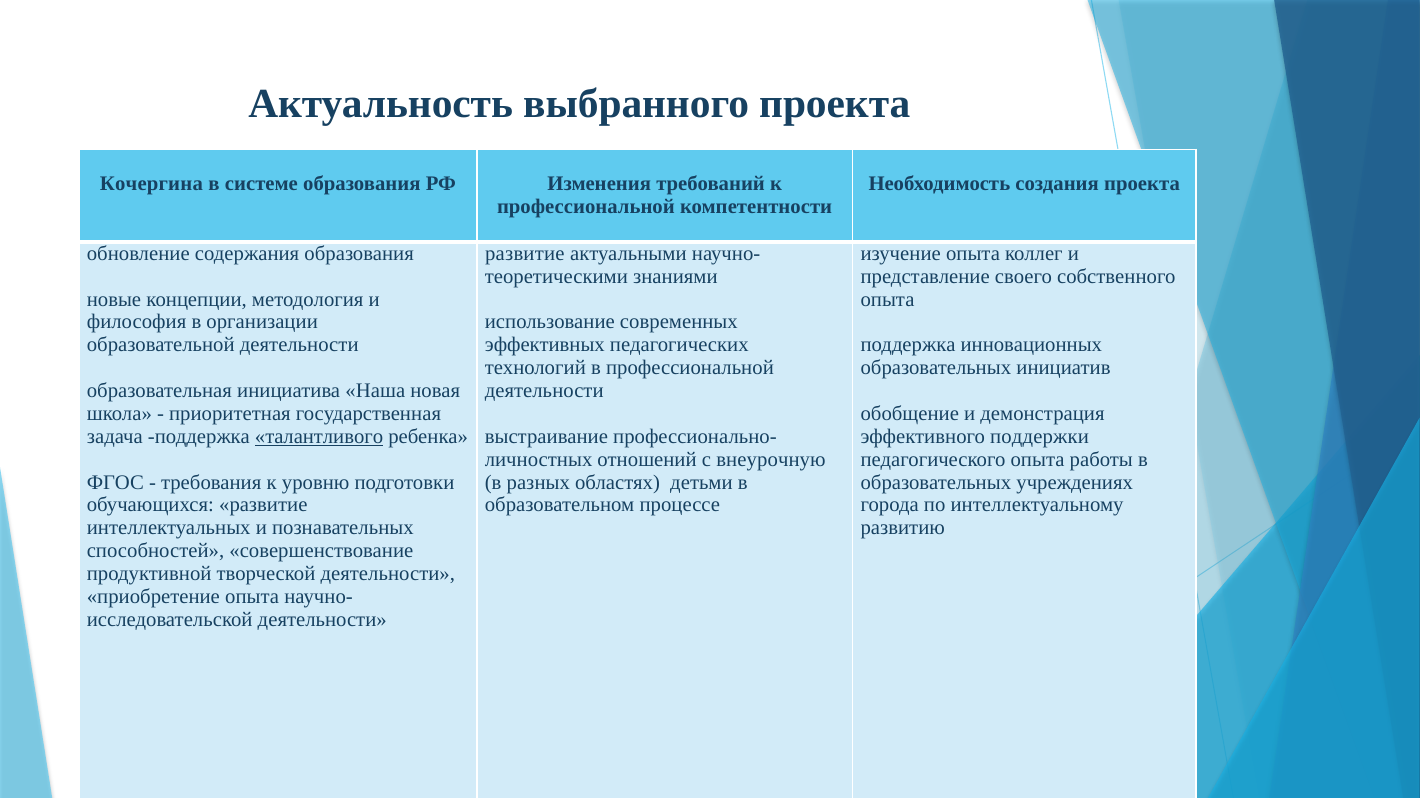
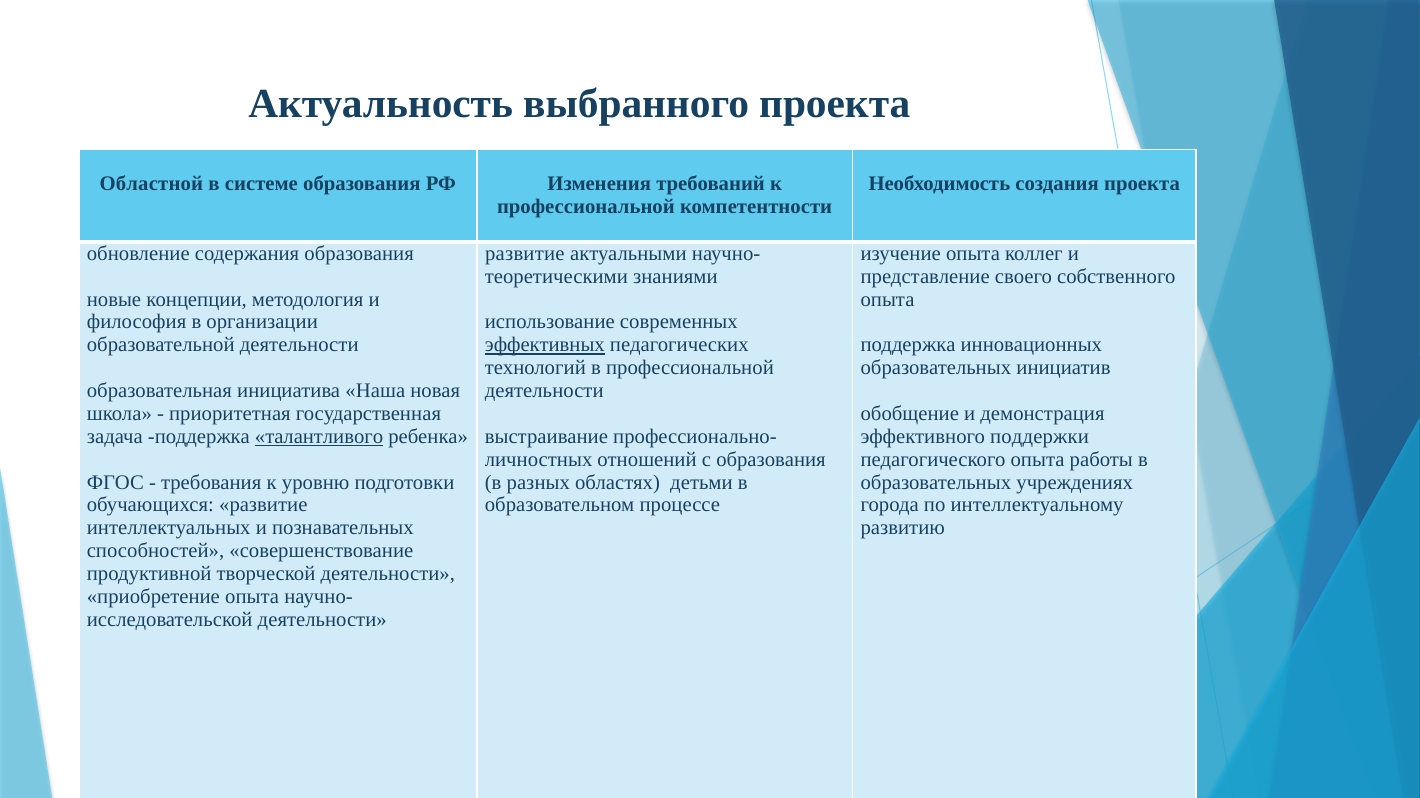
Кочергина: Кочергина -> Областной (151, 184)
эффективных underline: none -> present (545, 345)
с внеурочную: внеурочную -> образования (771, 460)
